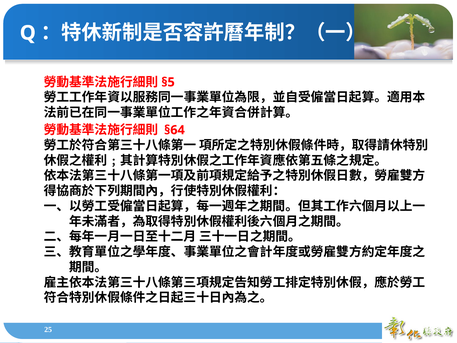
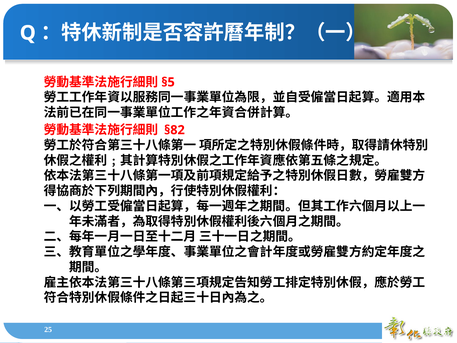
§64: §64 -> §82 (174, 130)
